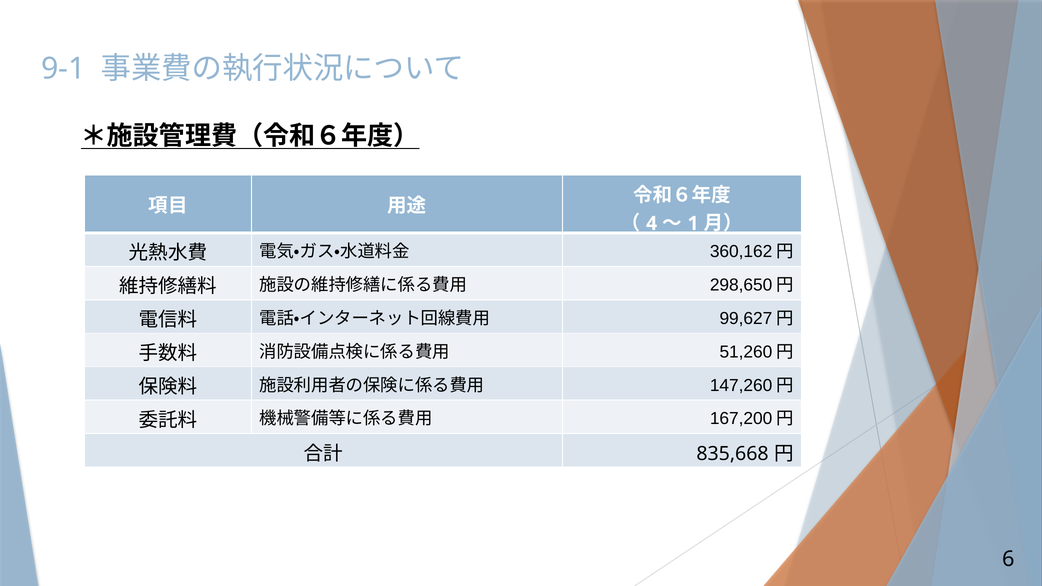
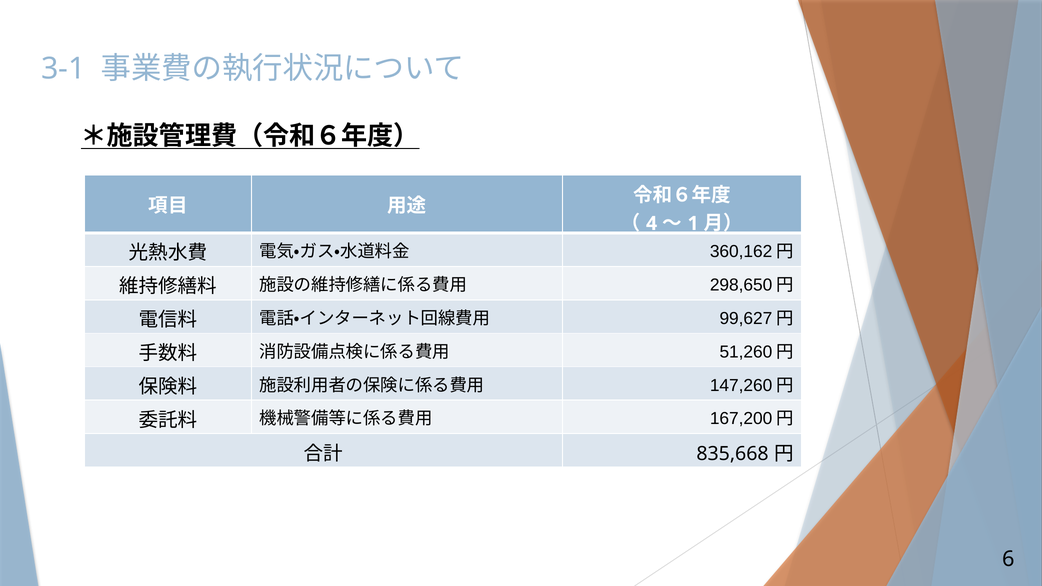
9-1: 9-1 -> 3-1 (63, 69)
